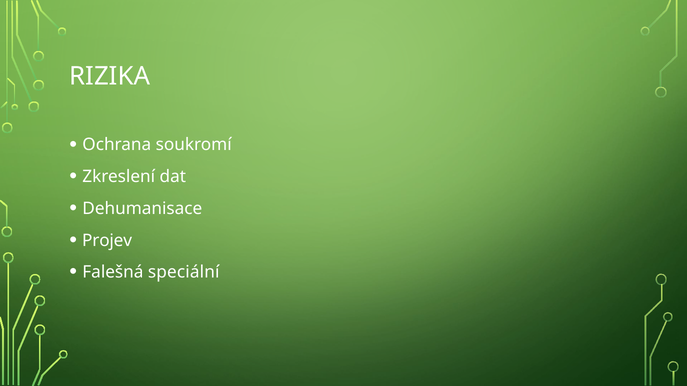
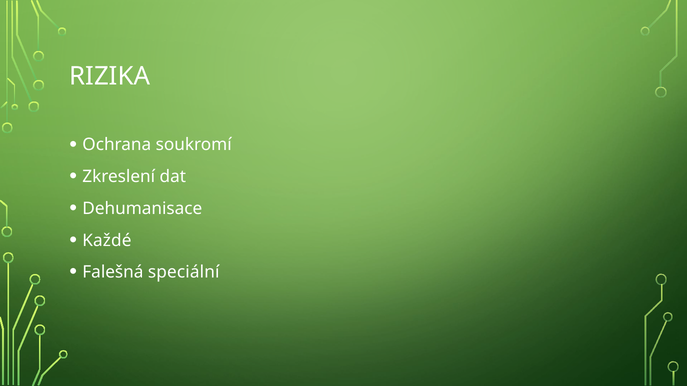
Projev: Projev -> Každé (107, 241)
